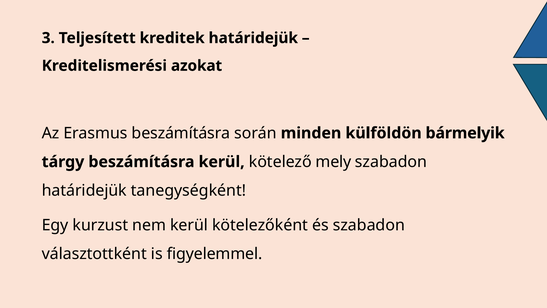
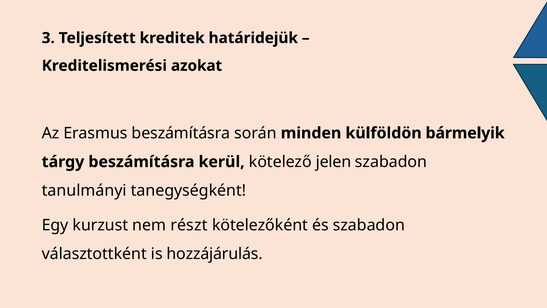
mely: mely -> jelen (333, 162)
határidejük: határidejük -> tanulmányi (84, 190)
nem kerül: kerül -> részt (189, 225)
figyelemmel: figyelemmel -> hozzájárulás (215, 254)
